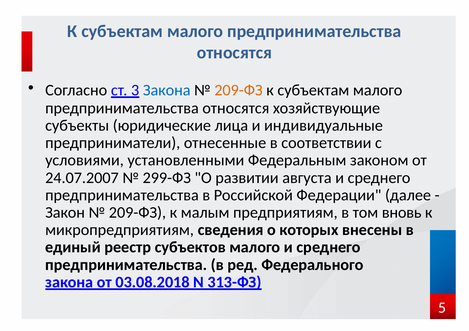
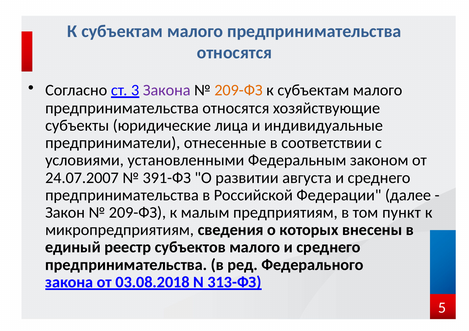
Закона colour: blue -> purple (167, 90)
299-ФЗ: 299-ФЗ -> 391-ФЗ (167, 178)
вновь: вновь -> пункт (402, 213)
